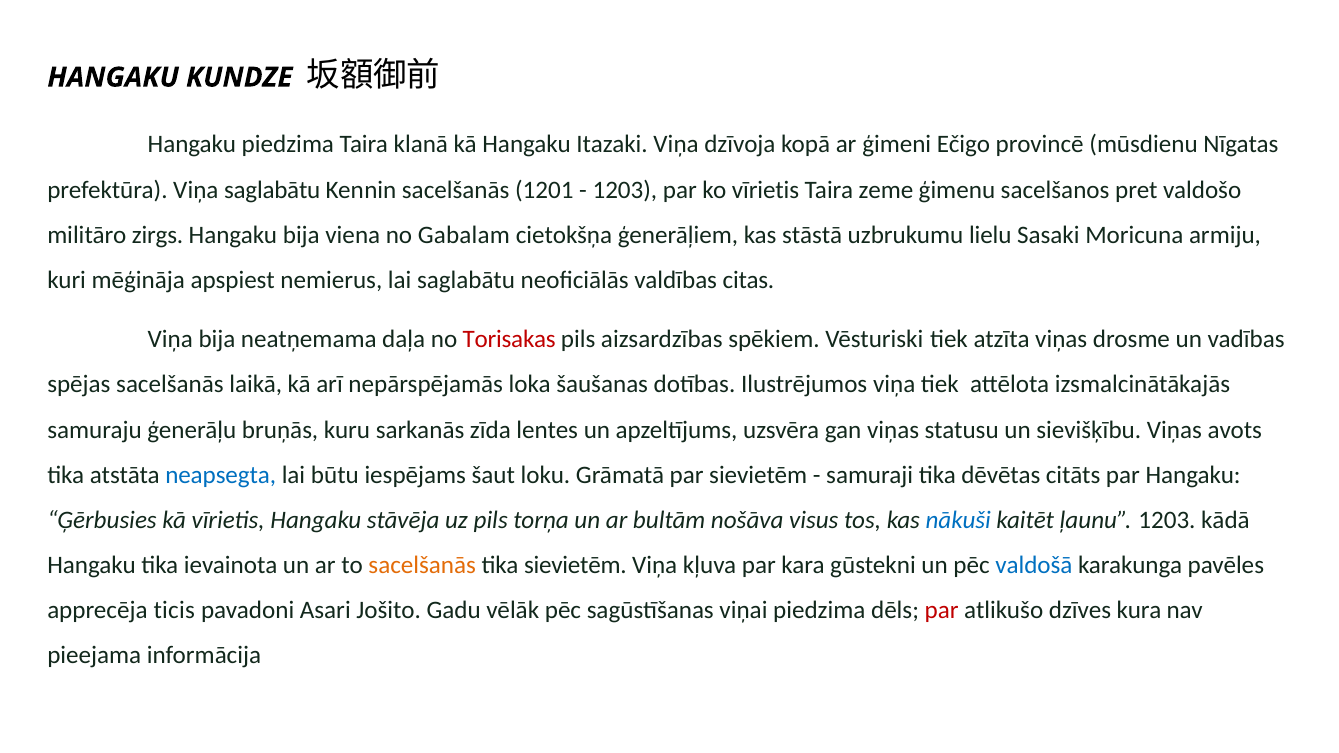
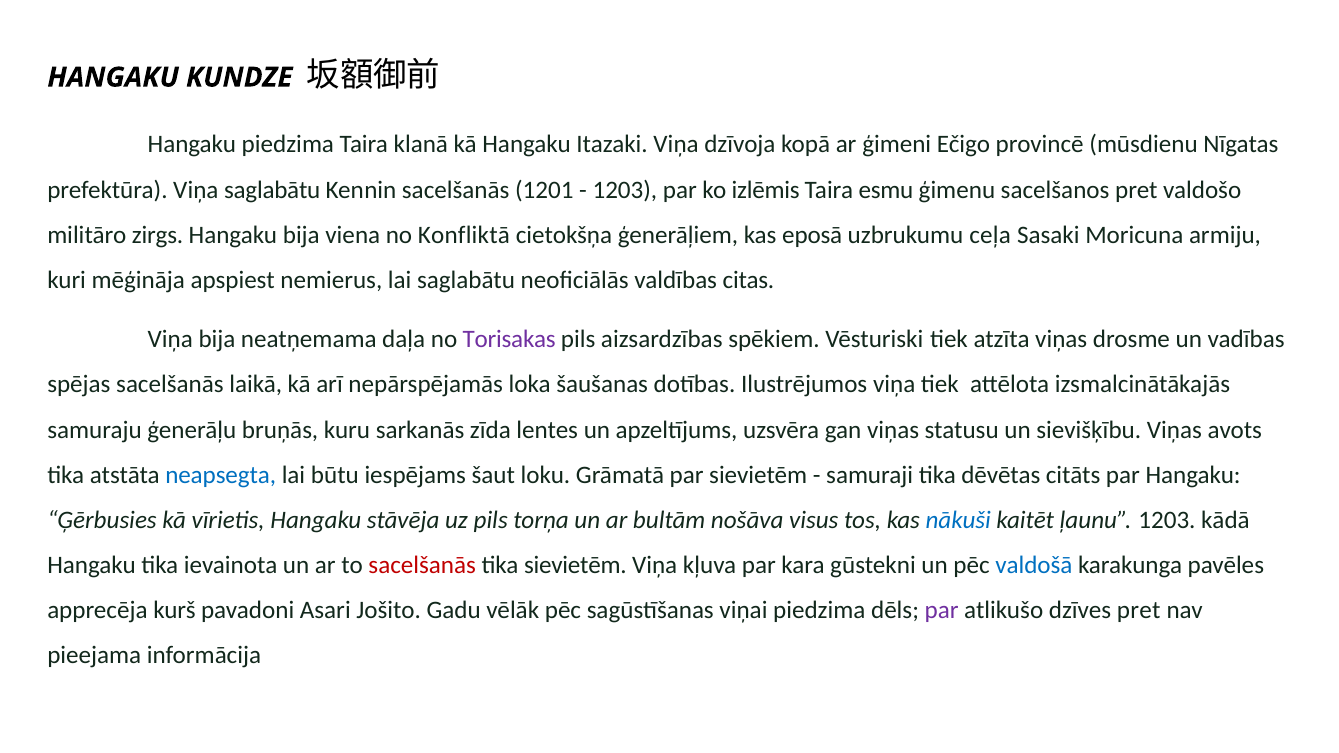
ko vīrietis: vīrietis -> izlēmis (766, 190)
zeme: zeme -> esmu (886, 190)
Gabalam: Gabalam -> Konfliktā (464, 235)
stāstā: stāstā -> eposā (812, 235)
lielu: lielu -> ceļa (990, 235)
Torisakas colour: red -> purple (509, 339)
sacelšanās colour: orange -> red (422, 565)
ticis: ticis -> kurš (174, 611)
par colour: red -> purple (942, 611)
dzīves kura: kura -> pret (1139, 611)
